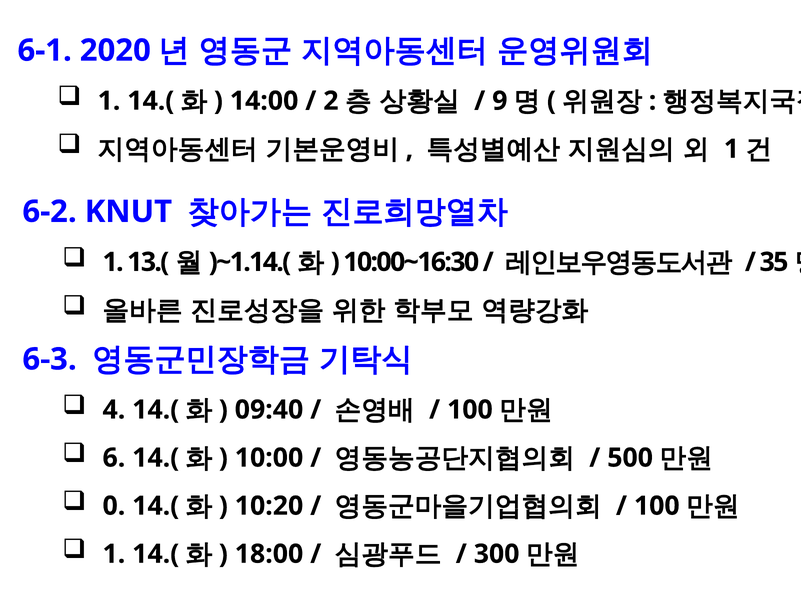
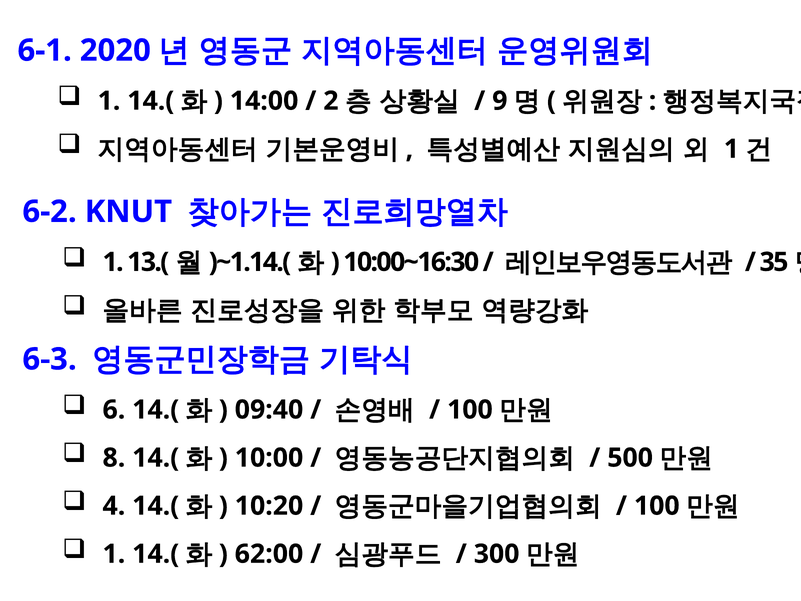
4: 4 -> 6 (114, 410)
6: 6 -> 8 (114, 458)
0: 0 -> 4 (114, 506)
18:00: 18:00 -> 62:00 (269, 554)
